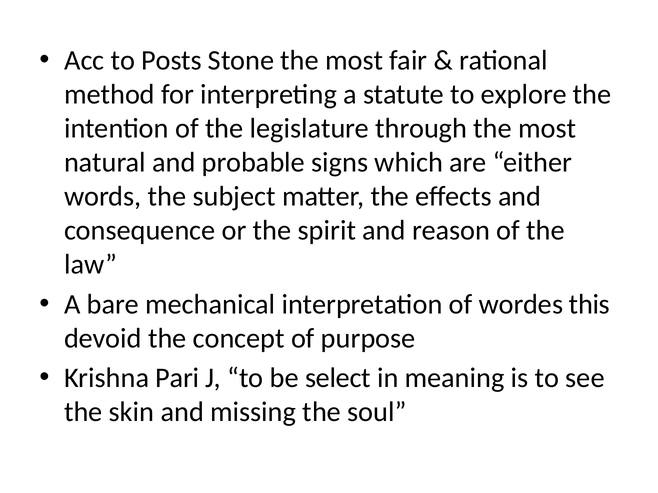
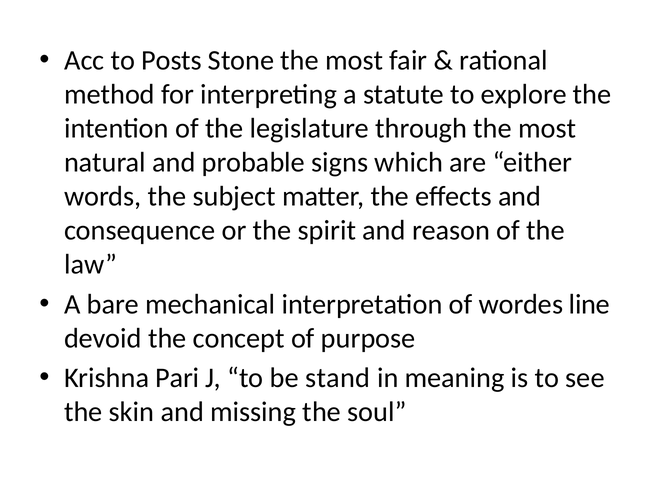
this: this -> line (589, 305)
select: select -> stand (338, 379)
